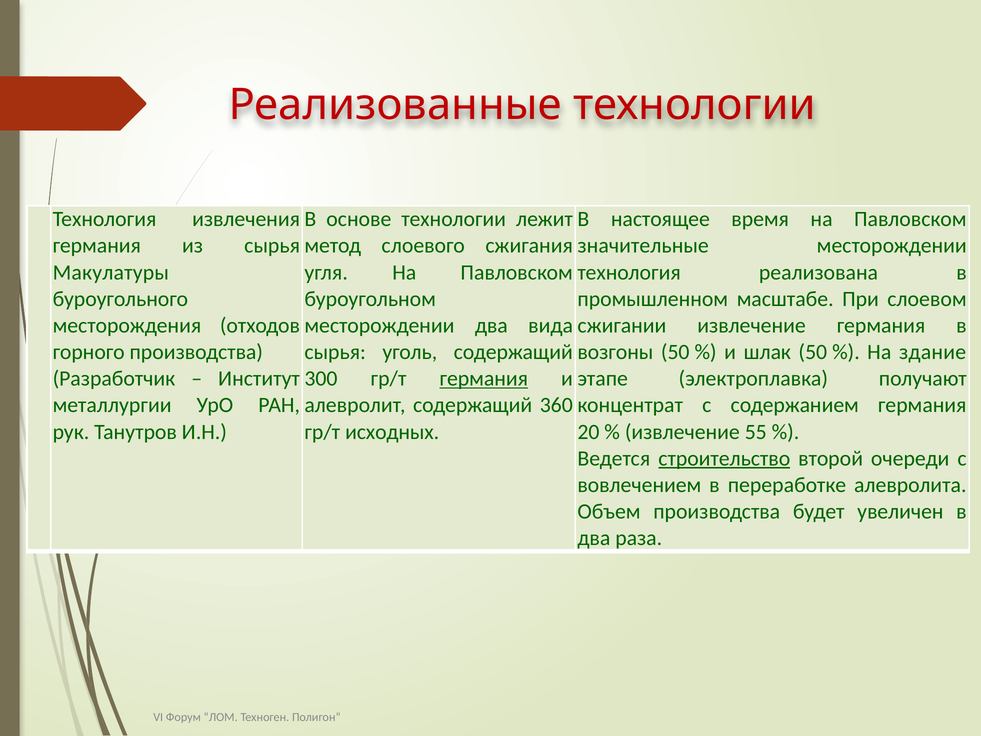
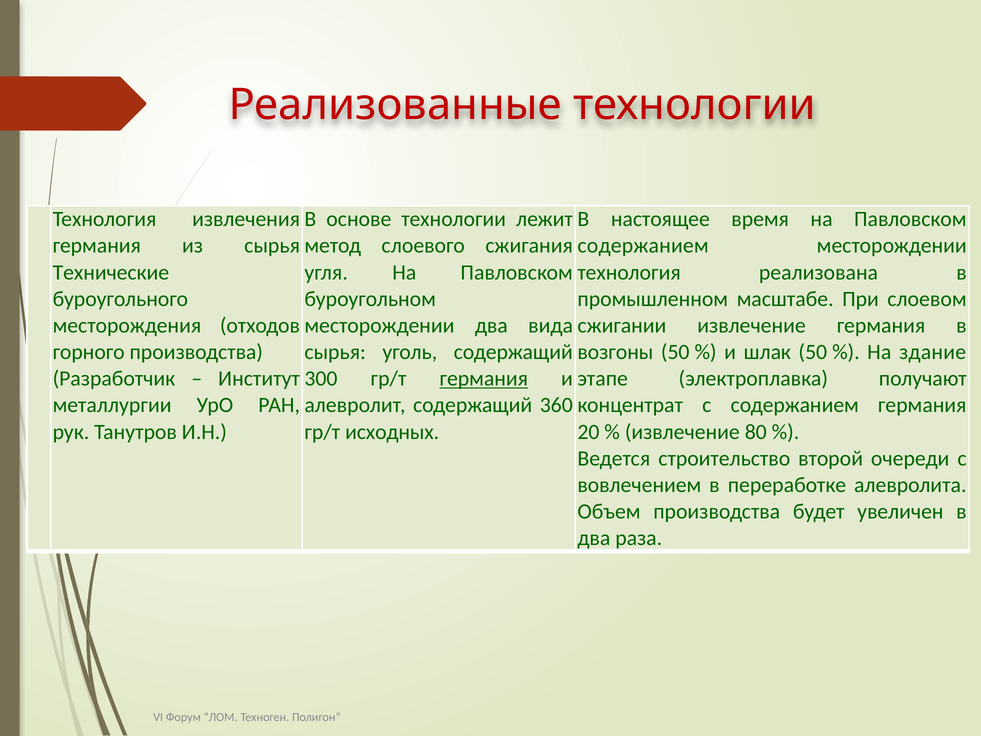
значительные: значительные -> содержанием (643, 246)
Макулатуры: Макулатуры -> Технические (111, 272)
55: 55 -> 80 (756, 432)
строительство underline: present -> none (724, 458)
